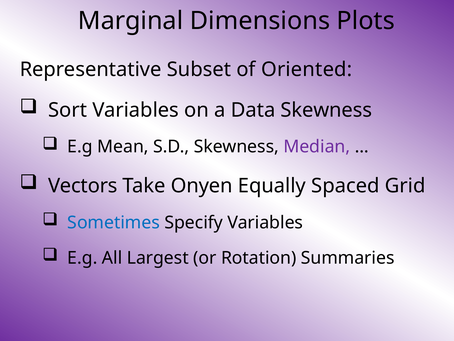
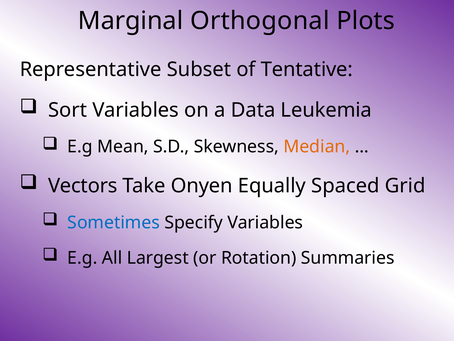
Dimensions: Dimensions -> Orthogonal (260, 21)
Oriented: Oriented -> Tentative (307, 70)
Data Skewness: Skewness -> Leukemia (326, 110)
Median colour: purple -> orange (317, 147)
